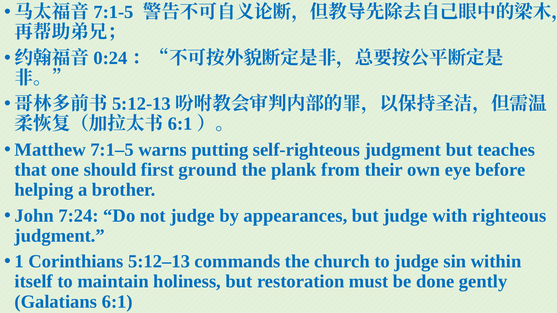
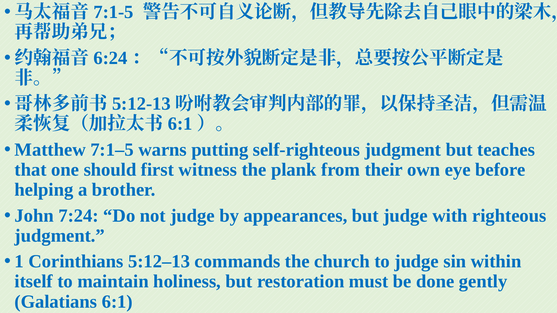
0:24: 0:24 -> 6:24 (110, 58)
ground: ground -> witness (208, 170)
